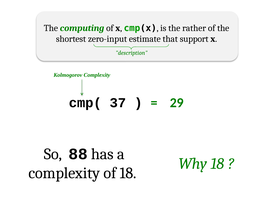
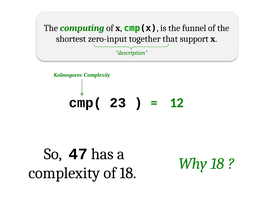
rather: rather -> funnel (194, 28)
estimate: estimate -> together (145, 39)
37: 37 -> 23 (118, 103)
29: 29 -> 12 (177, 103)
88: 88 -> 47 (78, 154)
